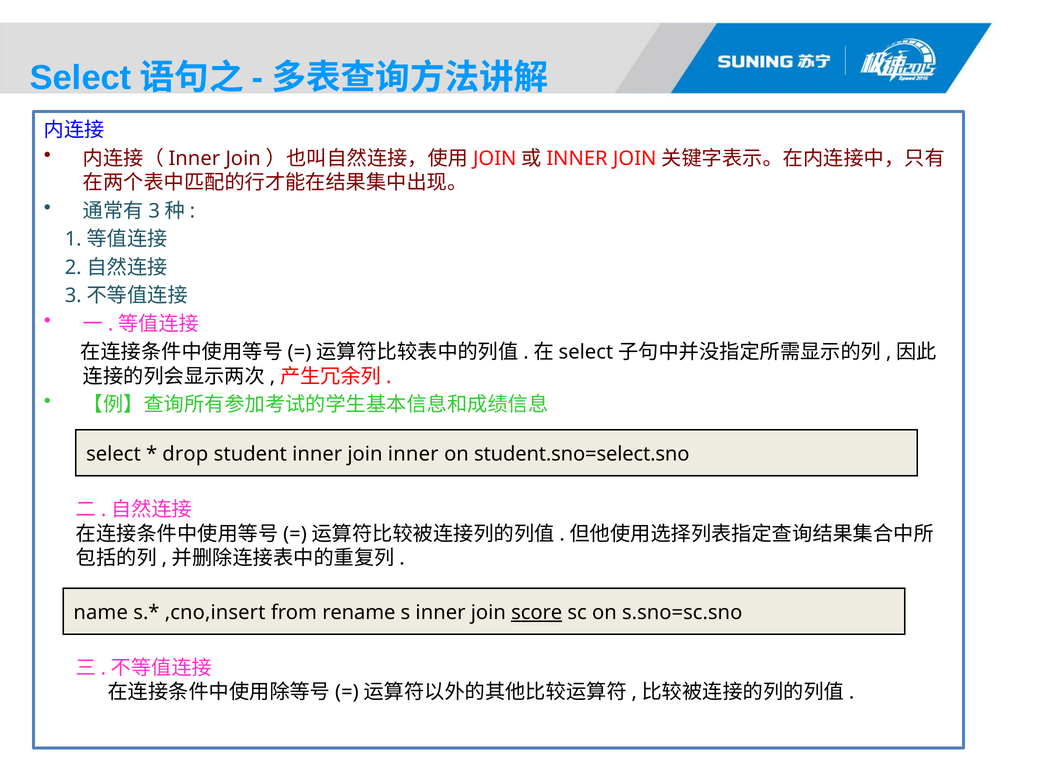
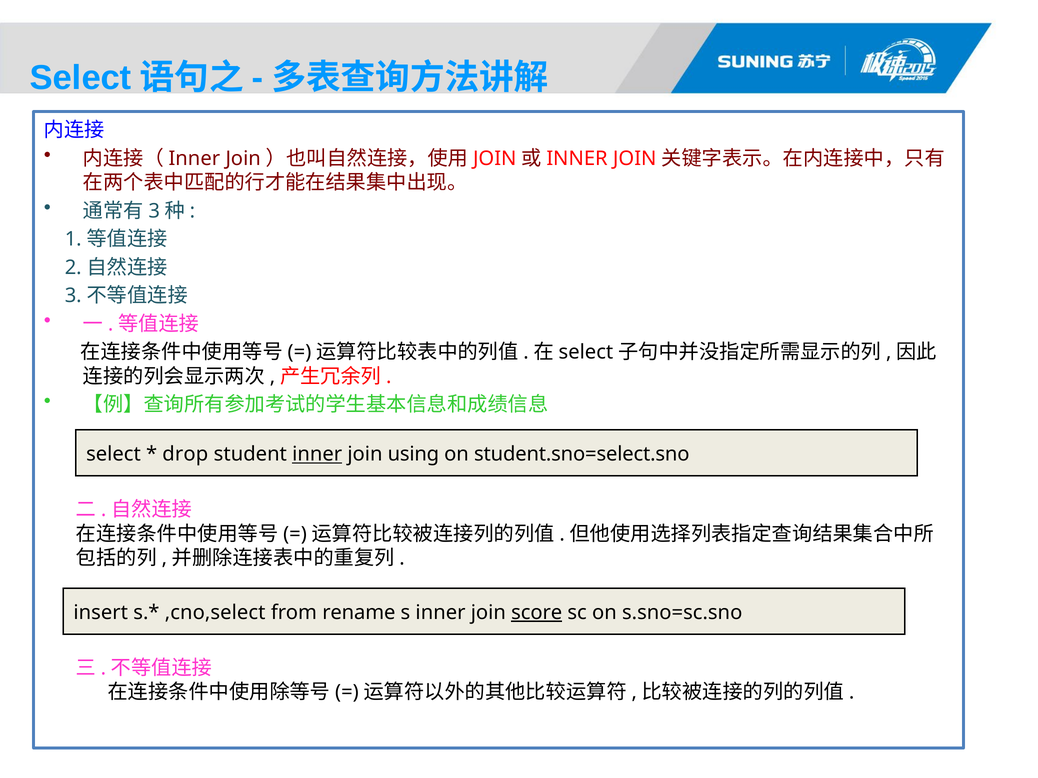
inner underline: none -> present (317, 455)
join inner: inner -> using (413, 455)
name: name -> insert (101, 613)
,cno,insert: ,cno,insert -> ,cno,select (215, 613)
